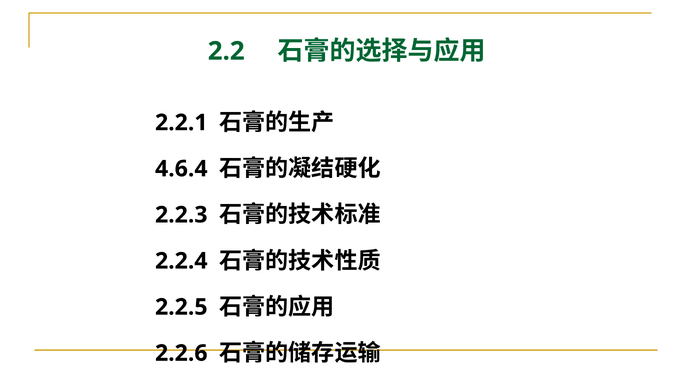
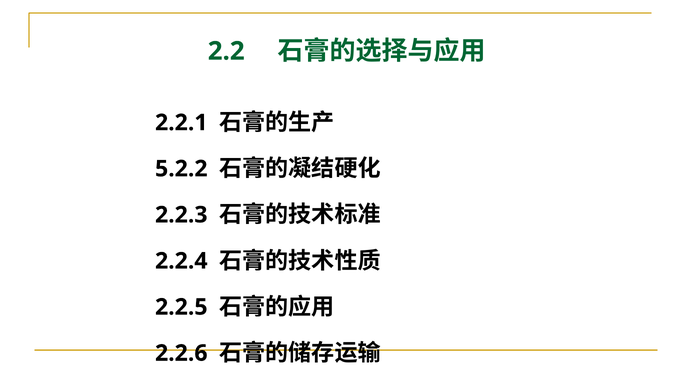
4.6.4: 4.6.4 -> 5.2.2 (181, 169)
